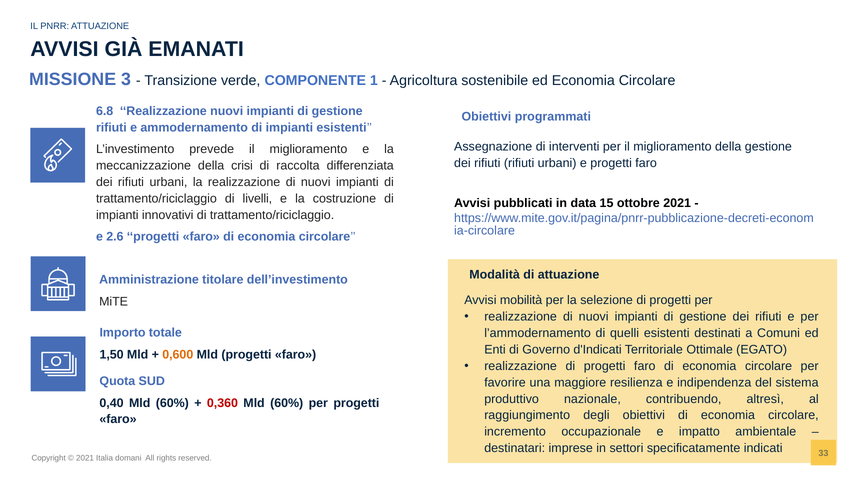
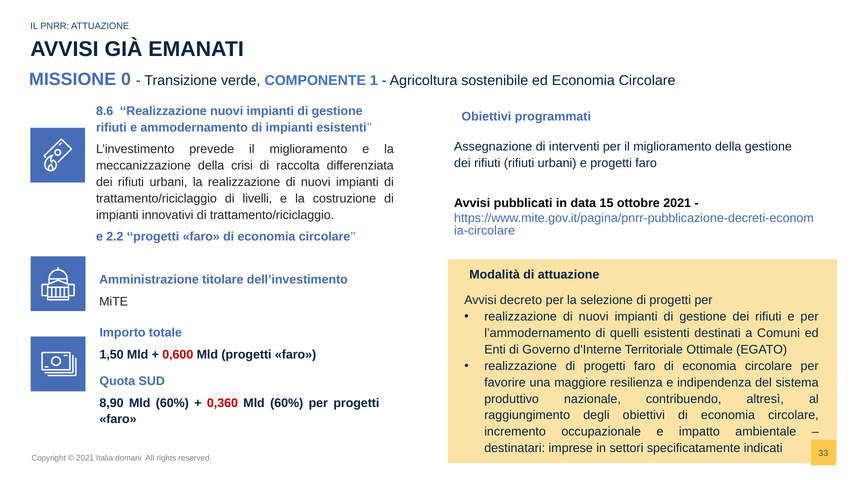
3: 3 -> 0 (126, 79)
6.8: 6.8 -> 8.6 (105, 111)
2.6: 2.6 -> 2.2 (115, 237)
mobilità: mobilità -> decreto (521, 300)
d'Indicati: d'Indicati -> d'Interne (598, 350)
0,600 colour: orange -> red (178, 354)
0,40: 0,40 -> 8,90 (112, 403)
